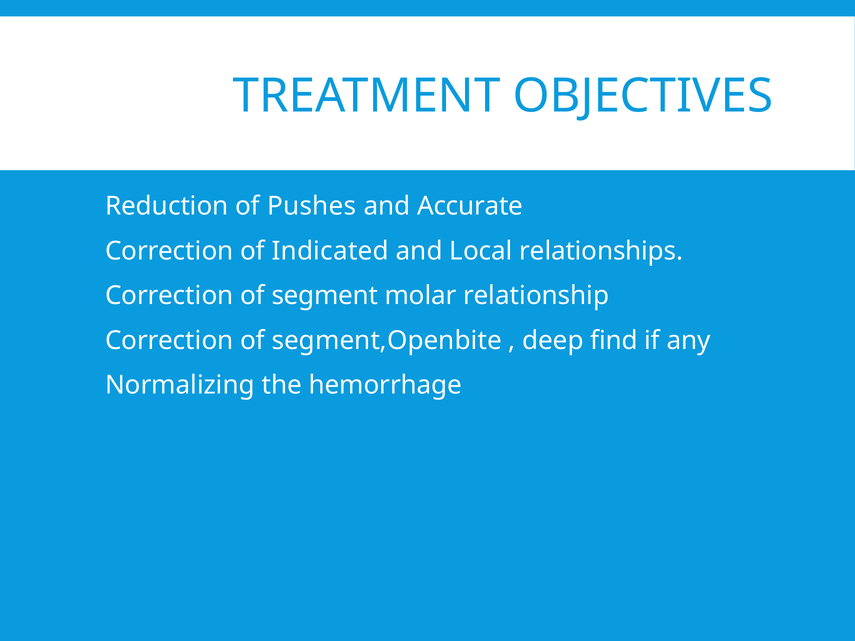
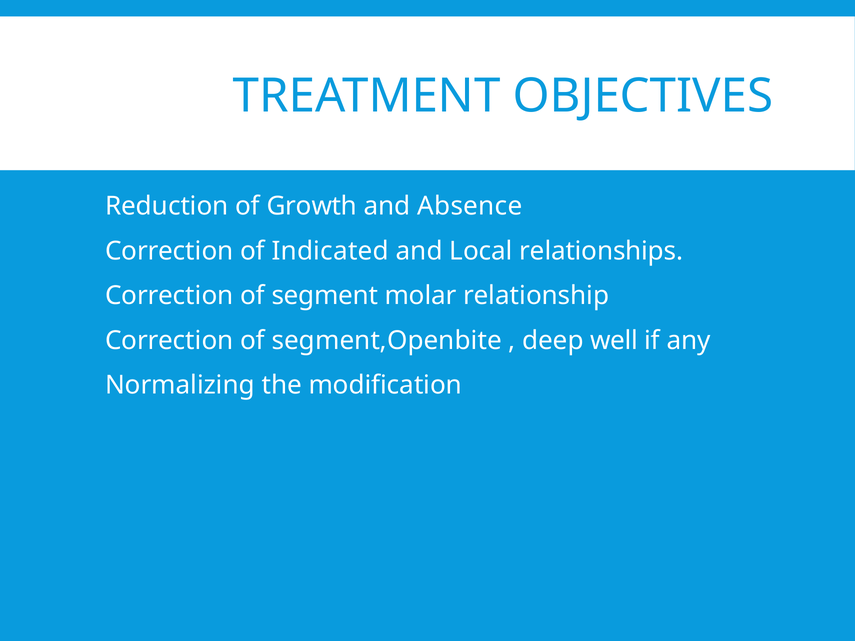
Pushes: Pushes -> Growth (312, 206)
Accurate: Accurate -> Absence (470, 206)
find: find -> well (614, 341)
hemorrhage: hemorrhage -> modification (385, 386)
